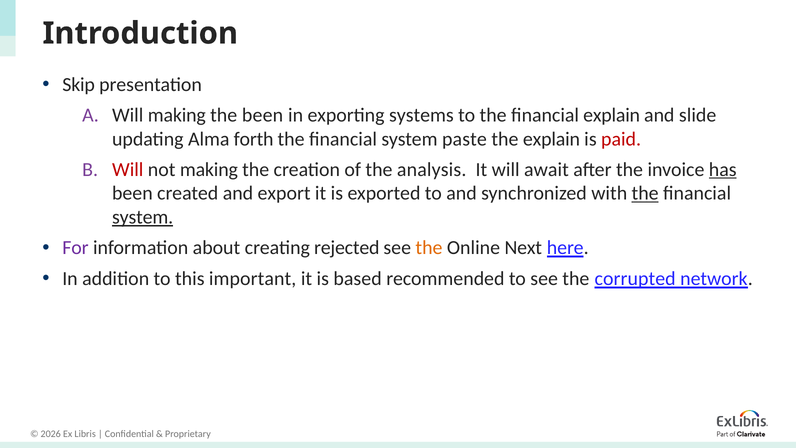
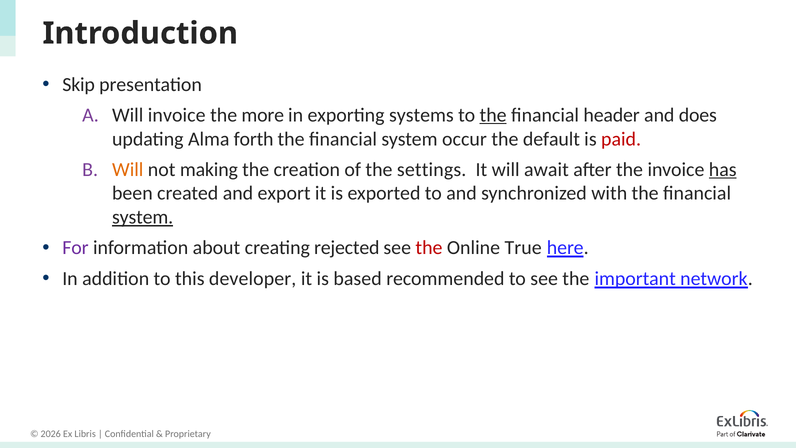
Will making: making -> invoice (177, 115)
the been: been -> more (263, 115)
the underline: none -> present (493, 115)
financial explain: explain -> header (612, 115)
slide: slide -> does (698, 115)
paste: paste -> occur (464, 139)
the explain: explain -> default (551, 139)
Will colour: red -> orange (128, 169)
analysis: analysis -> settings (432, 169)
the underline: present -> none (645, 193)
the colour: orange -> red (429, 248)
Next: Next -> True (523, 248)
important: important -> developer (253, 279)
corrupted: corrupted -> important (635, 279)
